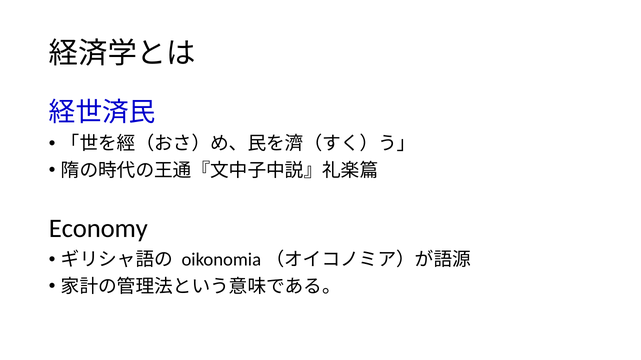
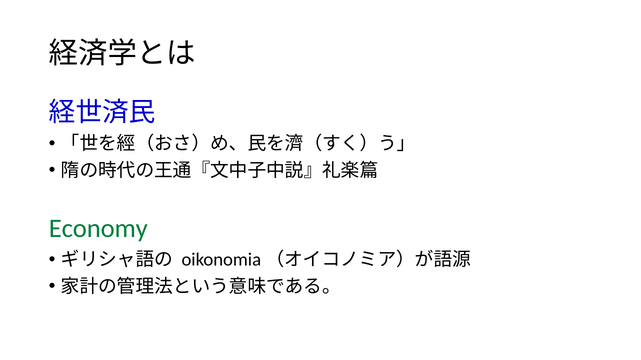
Economy colour: black -> green (98, 229)
